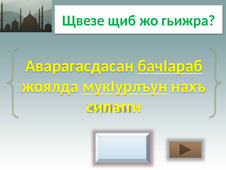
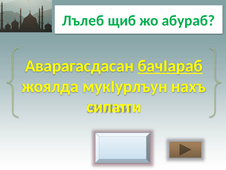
Щвезе: Щвезе -> Лълеб (83, 20)
гьижра: гьижра -> абураб (188, 20)
мукIурлъун underline: present -> none (125, 86)
